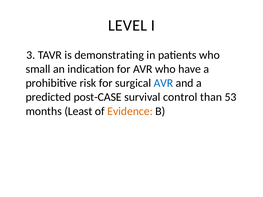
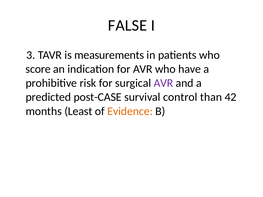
LEVEL: LEVEL -> FALSE (128, 25)
demonstrating: demonstrating -> measurements (109, 55)
small: small -> score (38, 69)
AVR colour: blue -> purple (163, 83)
53: 53 -> 42 (231, 97)
